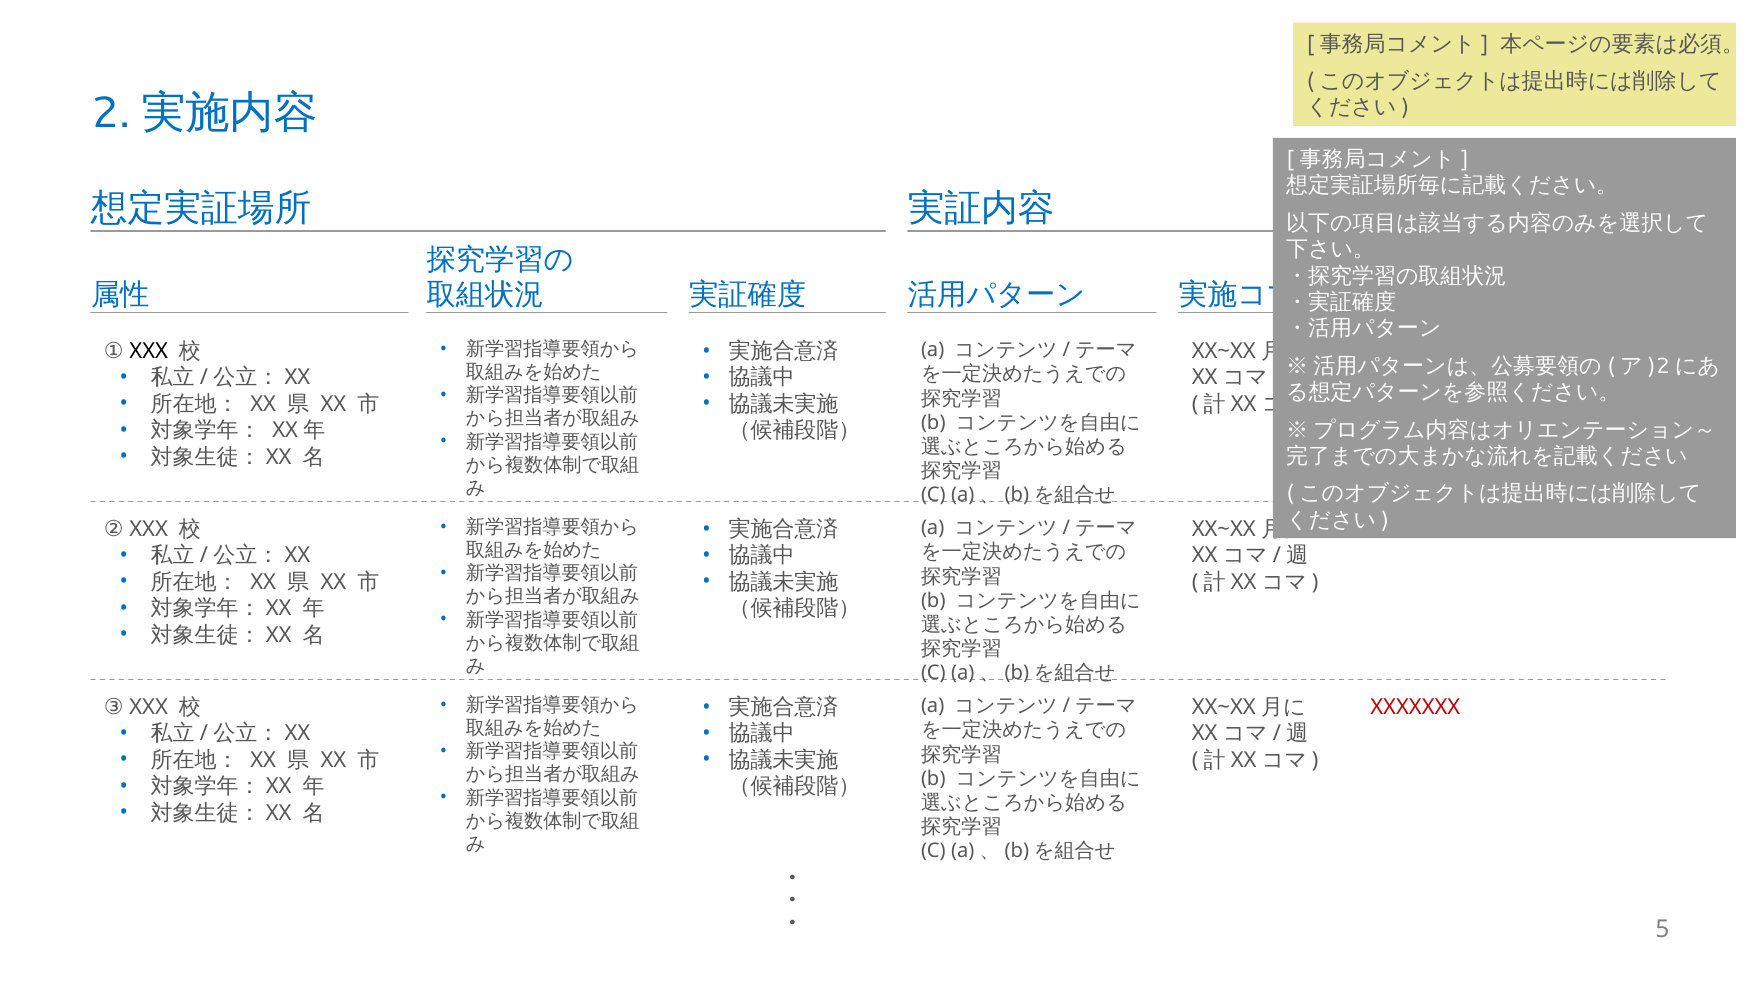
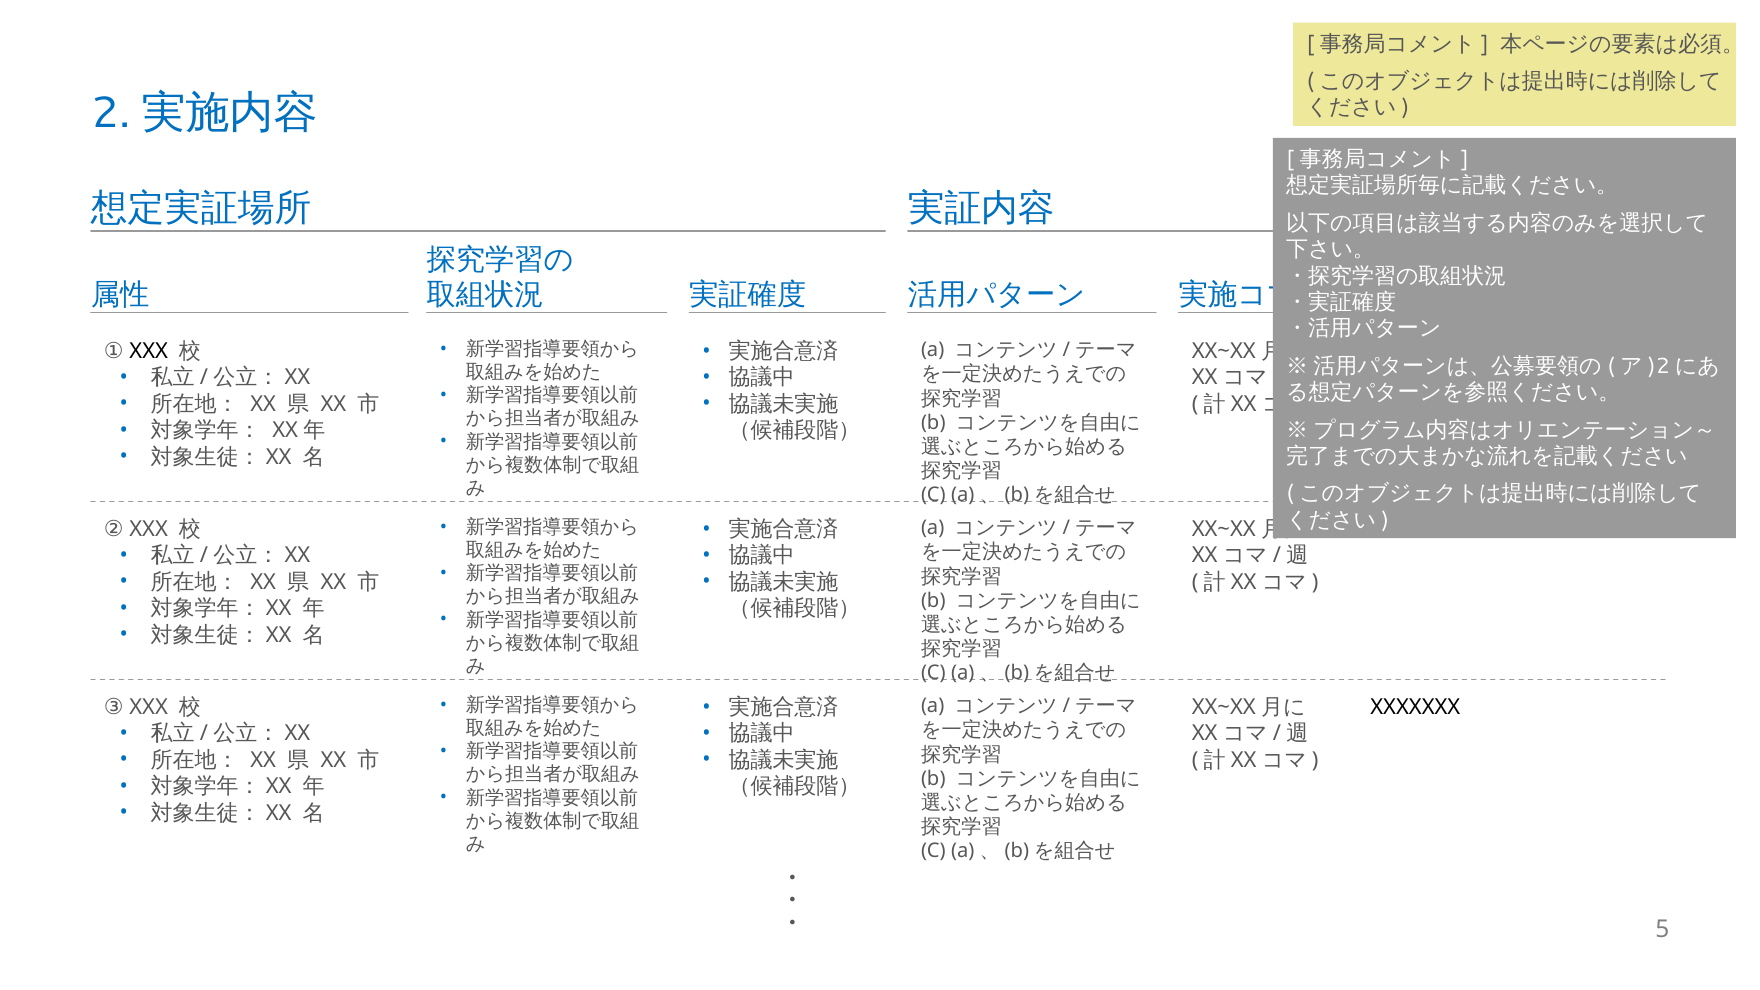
XXXXXXX colour: red -> black (1415, 707)
